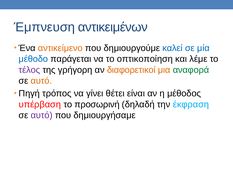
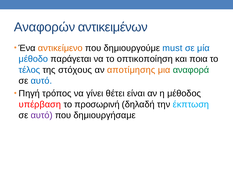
Έμπνευση: Έμπνευση -> Αναφορών (45, 27)
καλεί: καλεί -> must (172, 48)
λέμε: λέμε -> ποια (198, 59)
τέλος colour: purple -> blue (29, 70)
γρήγορη: γρήγορη -> στόχους (75, 70)
διαφορετικοί: διαφορετικοί -> αποτίμησης (131, 70)
αυτό colour: orange -> blue (41, 81)
έκφραση: έκφραση -> έκπτωση (191, 104)
